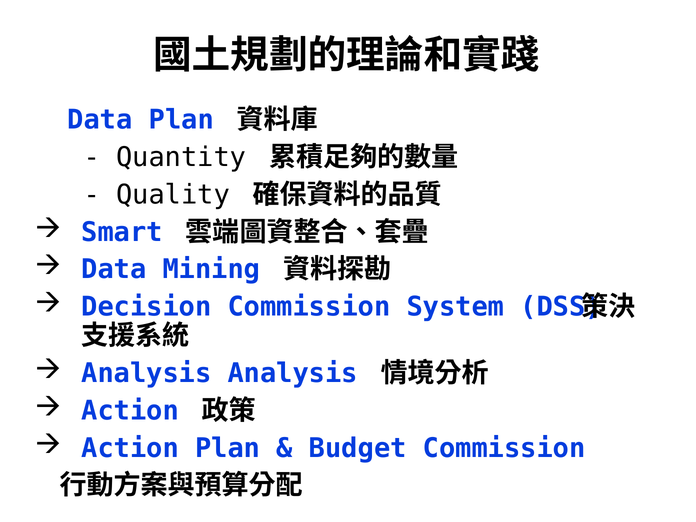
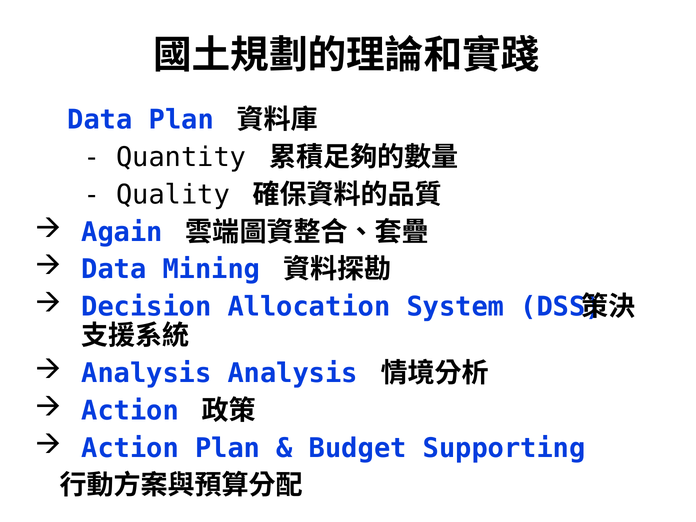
Smart: Smart -> Again (122, 232)
Decision Commission: Commission -> Allocation (309, 307)
Budget Commission: Commission -> Supporting (504, 448)
